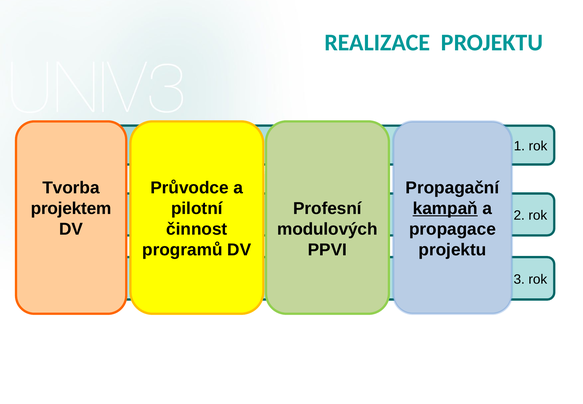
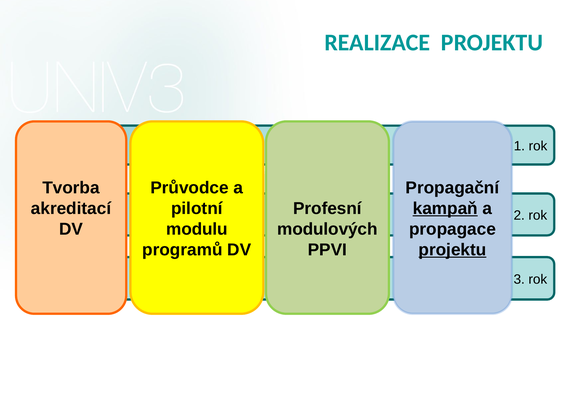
projektem: projektem -> akreditací (71, 208)
činnost: činnost -> modulu (197, 229)
projektu underline: none -> present (452, 250)
